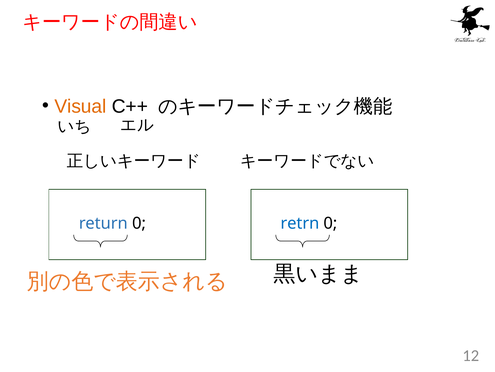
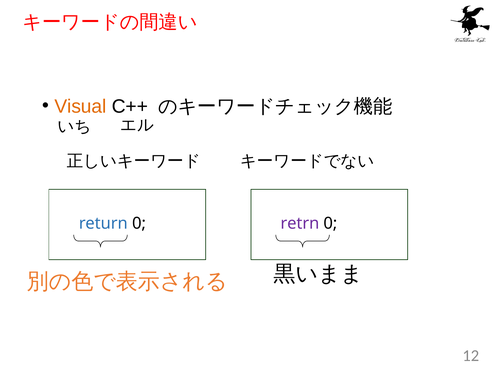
retrn colour: blue -> purple (300, 223)
